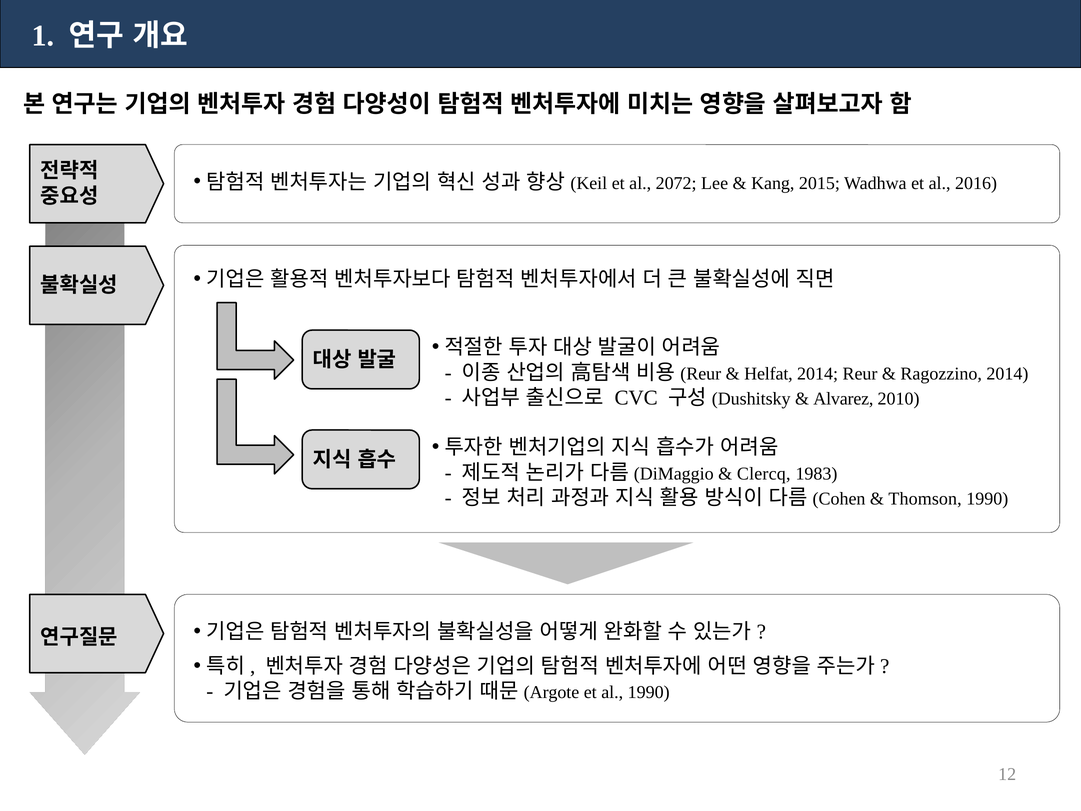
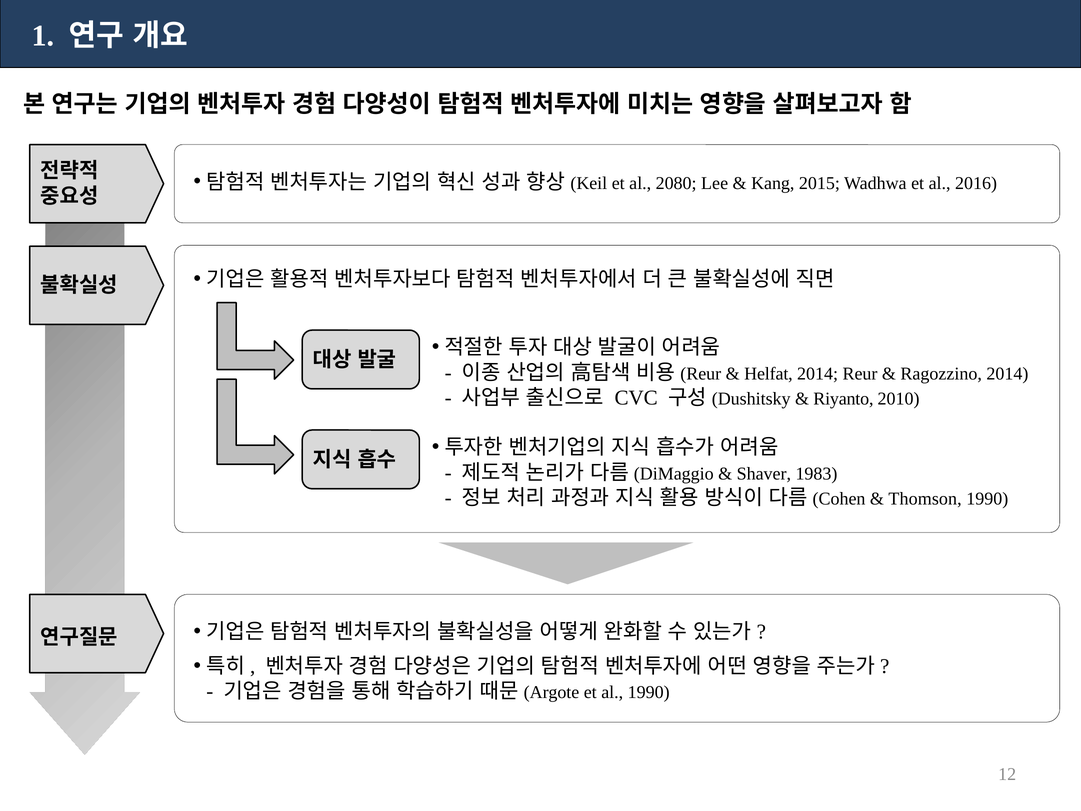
2072: 2072 -> 2080 (676, 183)
Alvarez: Alvarez -> Riyanto (843, 399)
Clercq: Clercq -> Shaver (764, 474)
